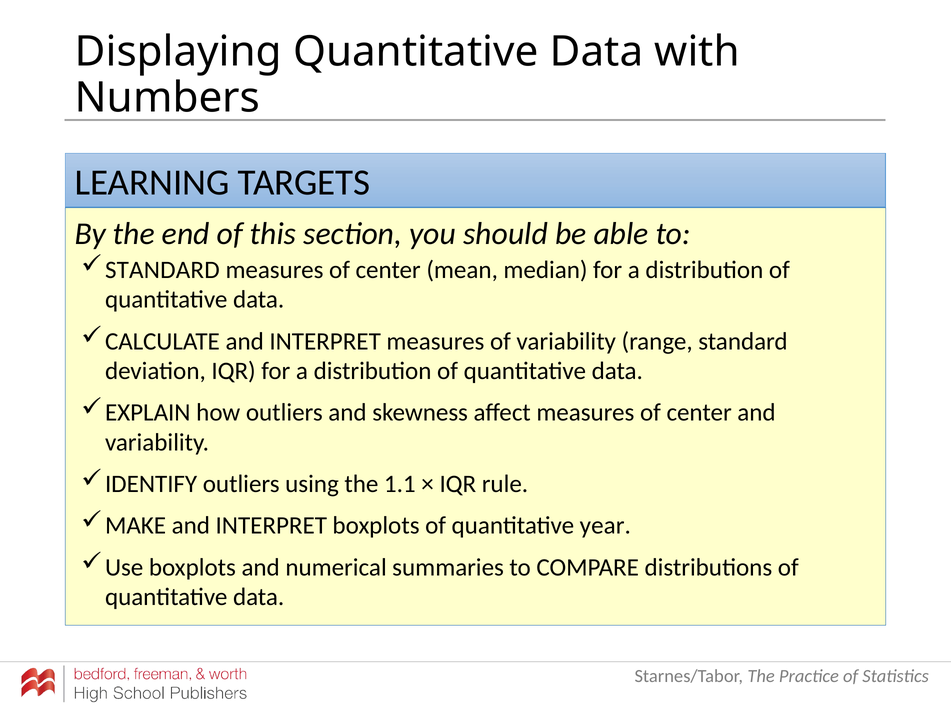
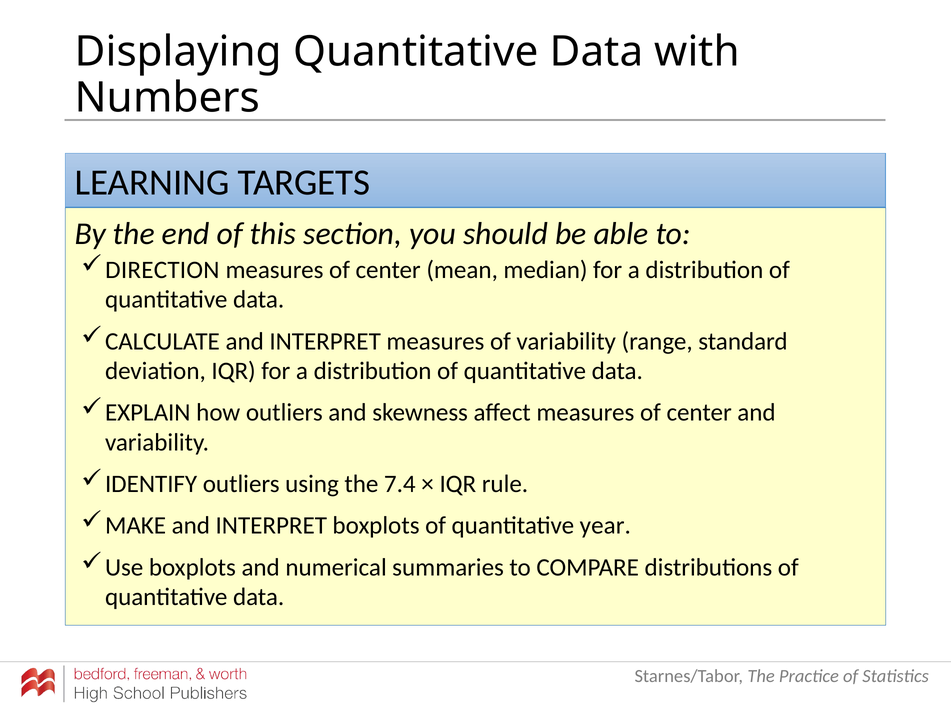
STANDARD: STANDARD -> DIRECTION (162, 270)
1.1: 1.1 -> 7.4 (400, 484)
